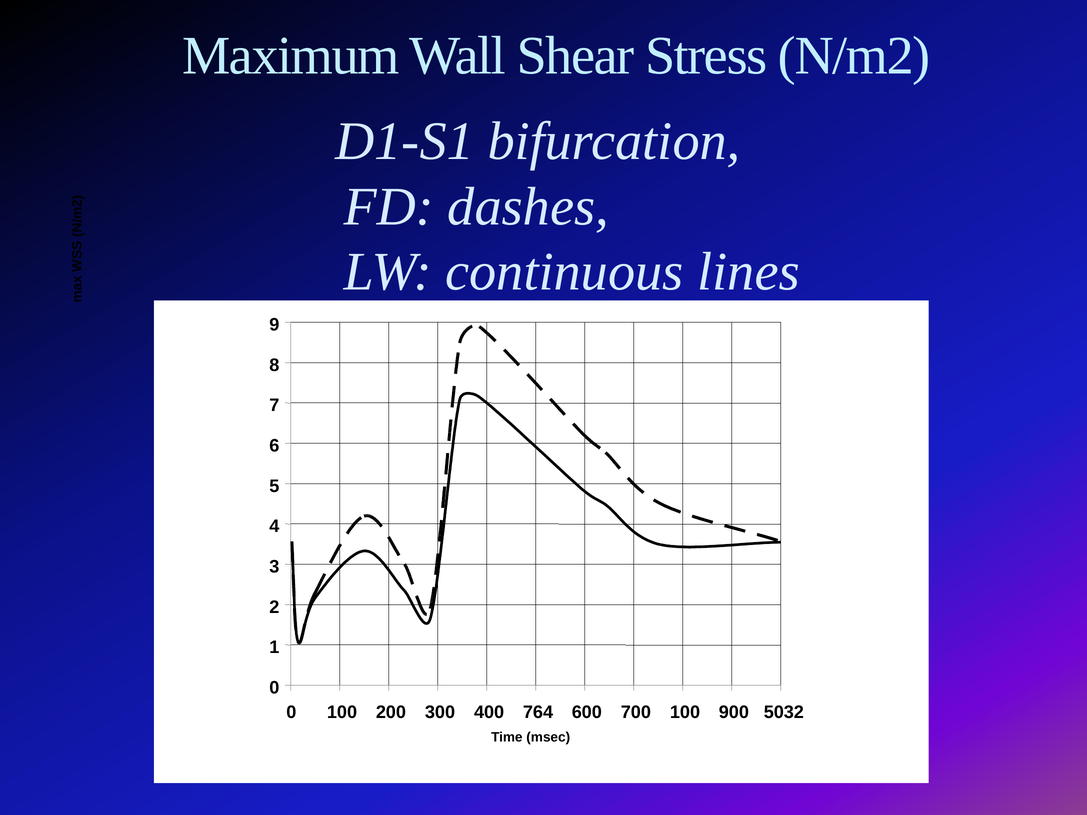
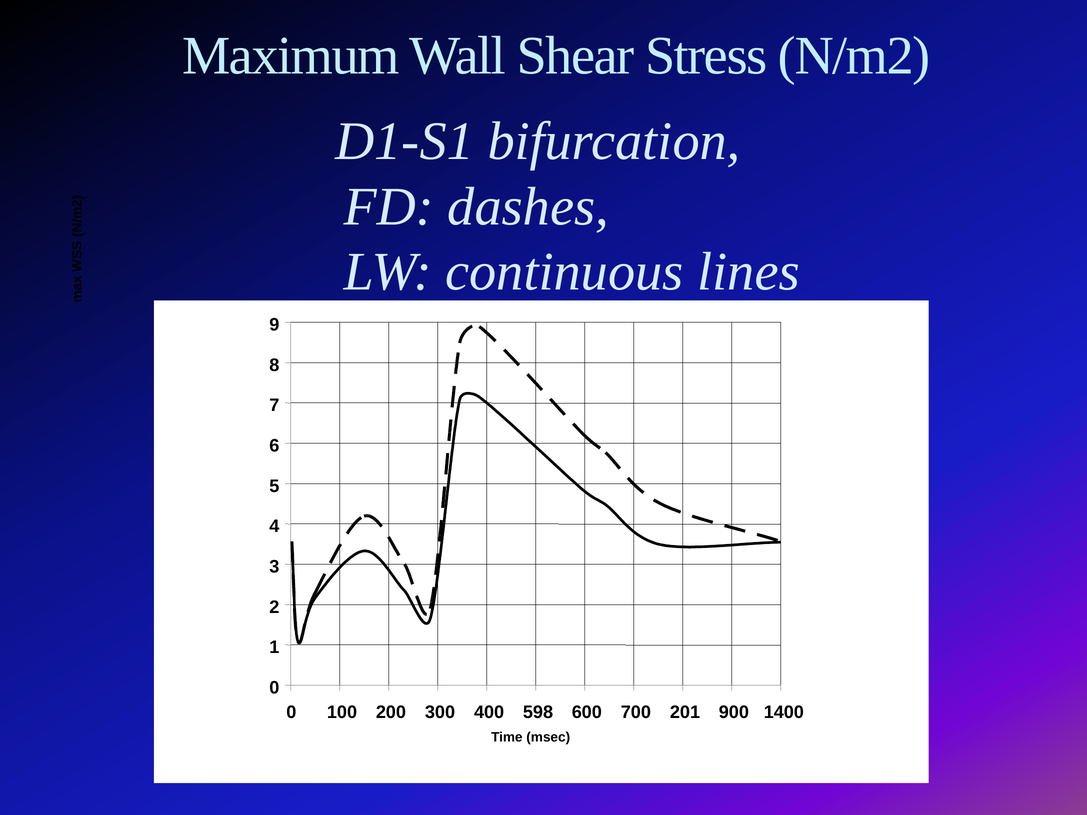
764: 764 -> 598 (538, 712)
700 100: 100 -> 201 (685, 712)
5032: 5032 -> 1400 (784, 712)
